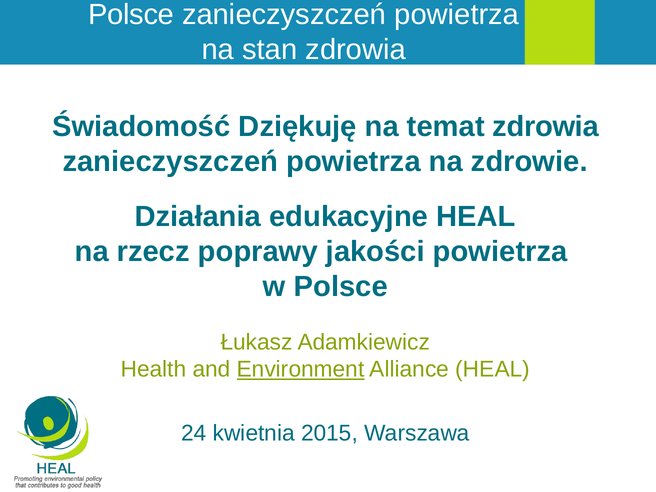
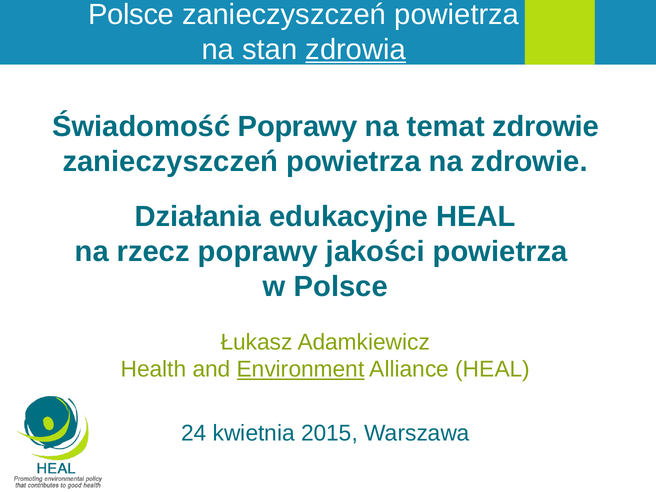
zdrowia underline: none -> present (356, 50)
Świadomość Dziękuję: Dziękuję -> Poprawy (298, 127)
temat zdrowia: zdrowia -> zdrowie (546, 127)
